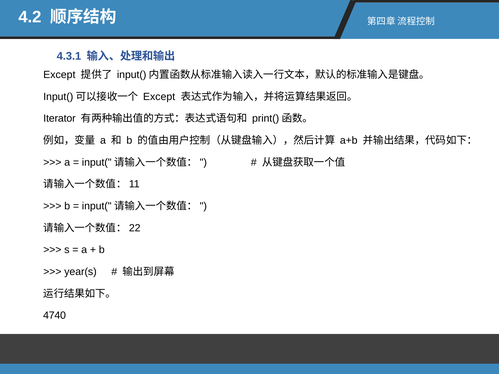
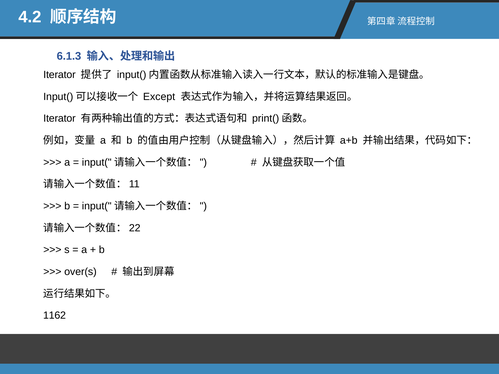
4.3.1: 4.3.1 -> 6.1.3 (69, 56)
Except: Except -> Iterator (59, 75)
year(s: year(s -> over(s (80, 272)
4740: 4740 -> 1162 (54, 316)
